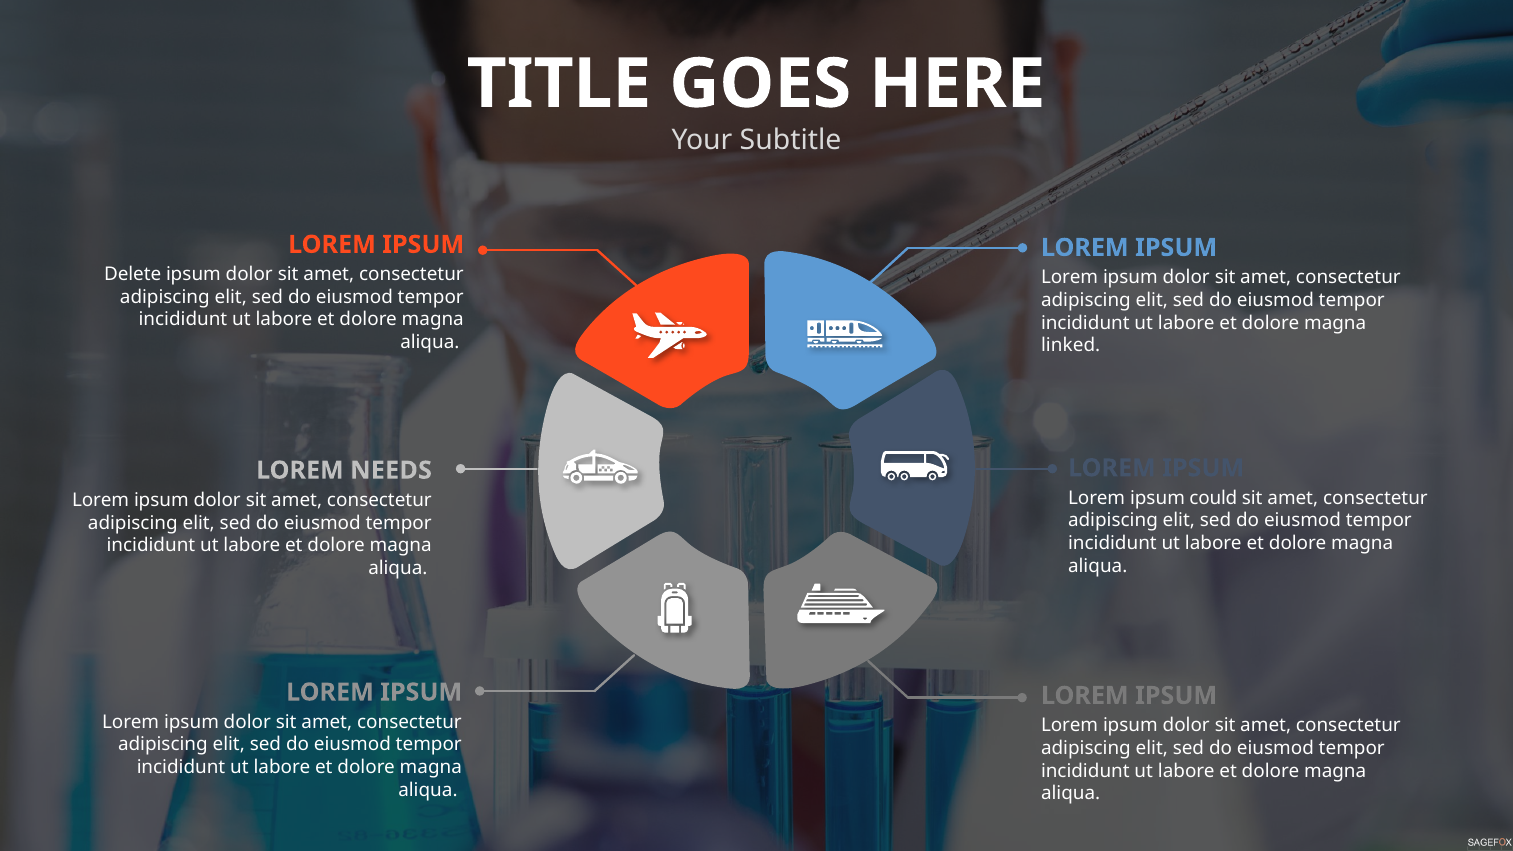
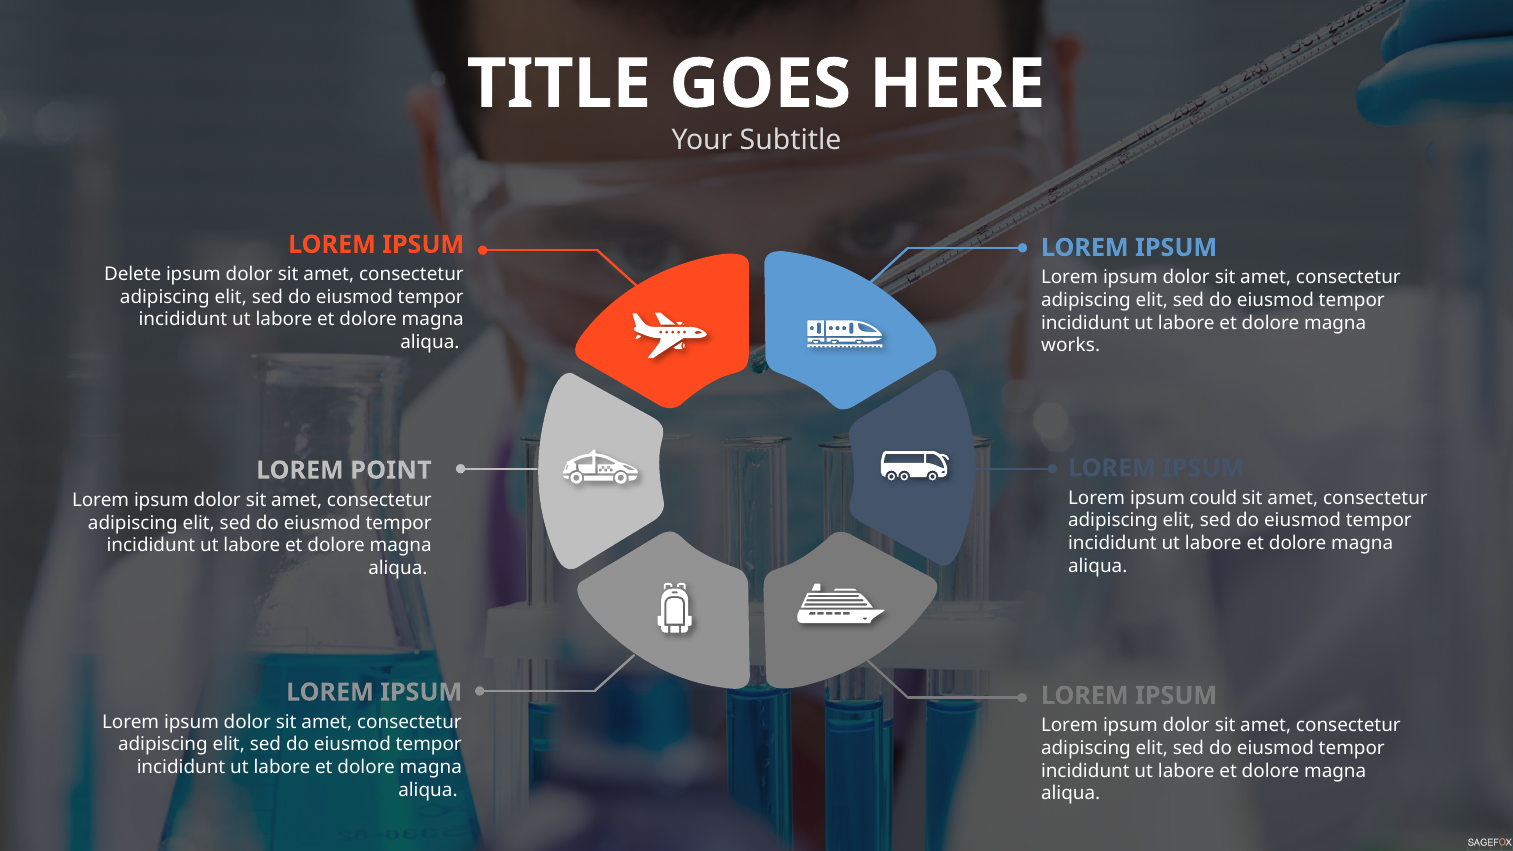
linked: linked -> works (1071, 346)
NEEDS: NEEDS -> POINT (391, 470)
